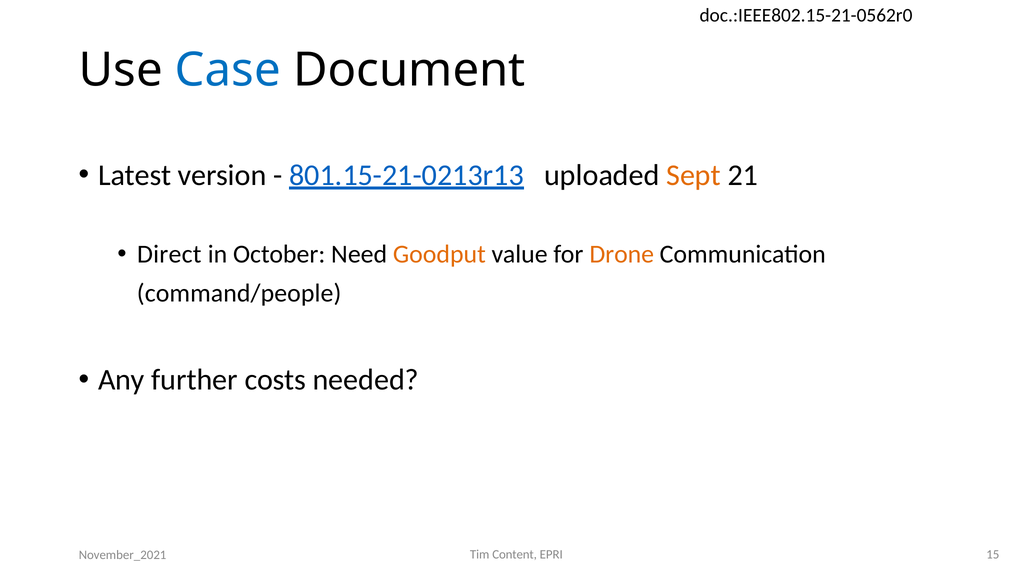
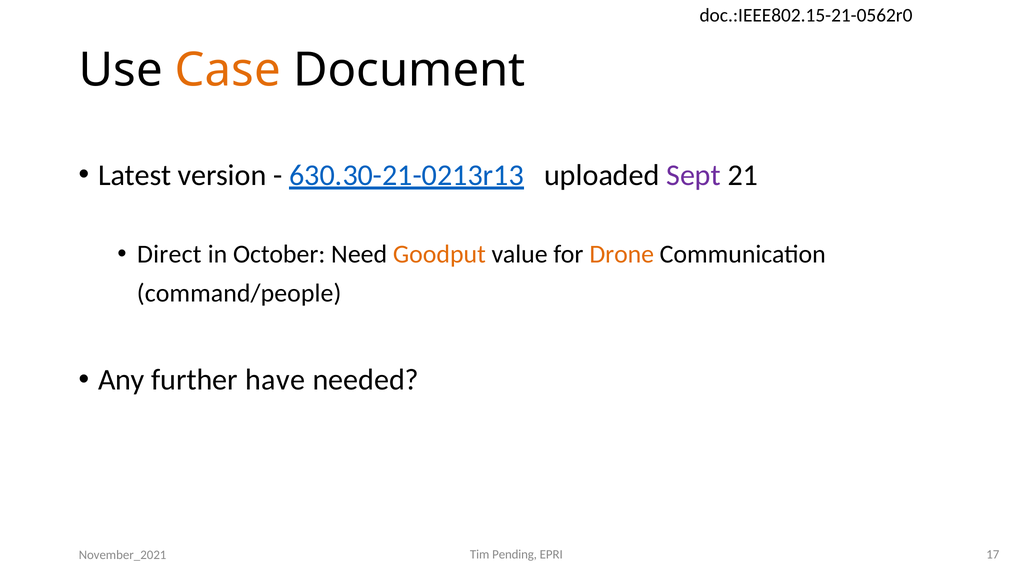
Case colour: blue -> orange (228, 70)
801.15-21-0213r13: 801.15-21-0213r13 -> 630.30-21-0213r13 (407, 175)
Sept colour: orange -> purple (694, 175)
costs: costs -> have (275, 380)
Content: Content -> Pending (515, 555)
15: 15 -> 17 (993, 555)
